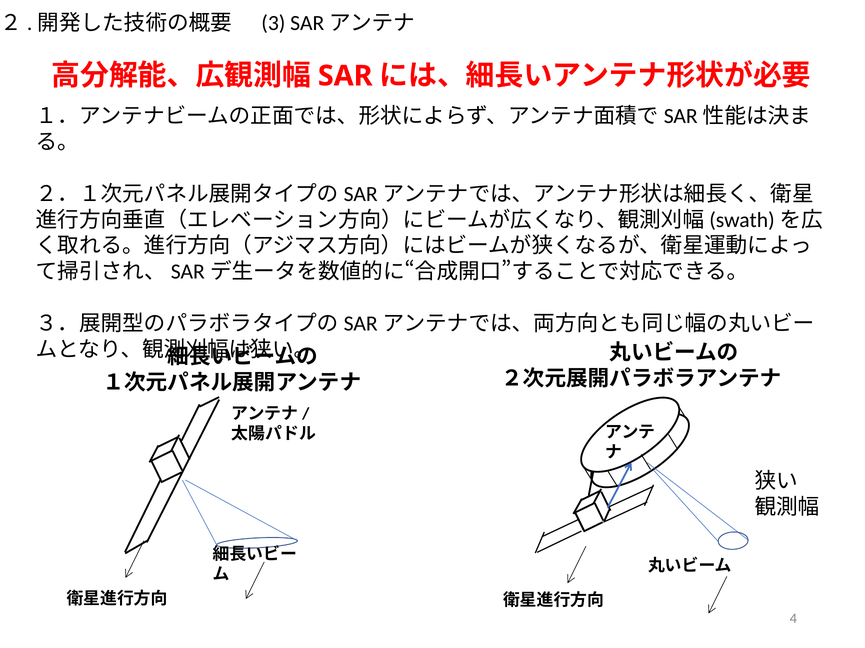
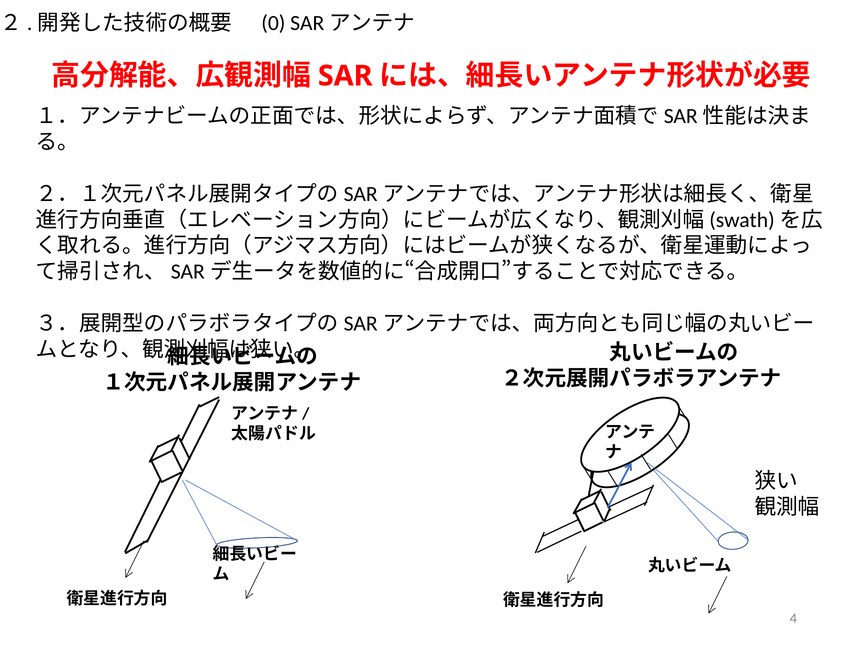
3: 3 -> 0 (273, 23)
